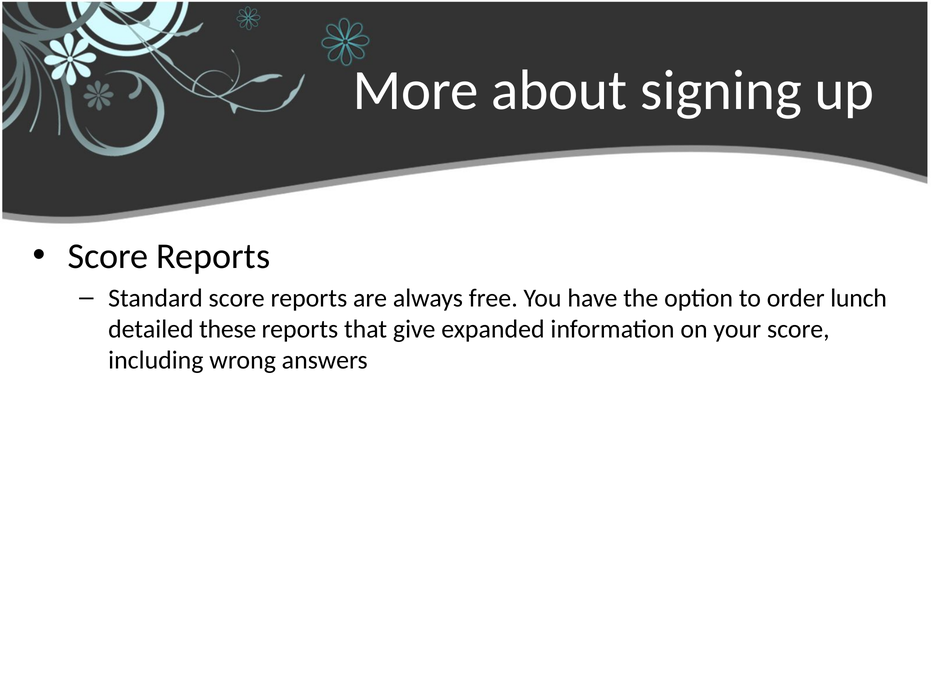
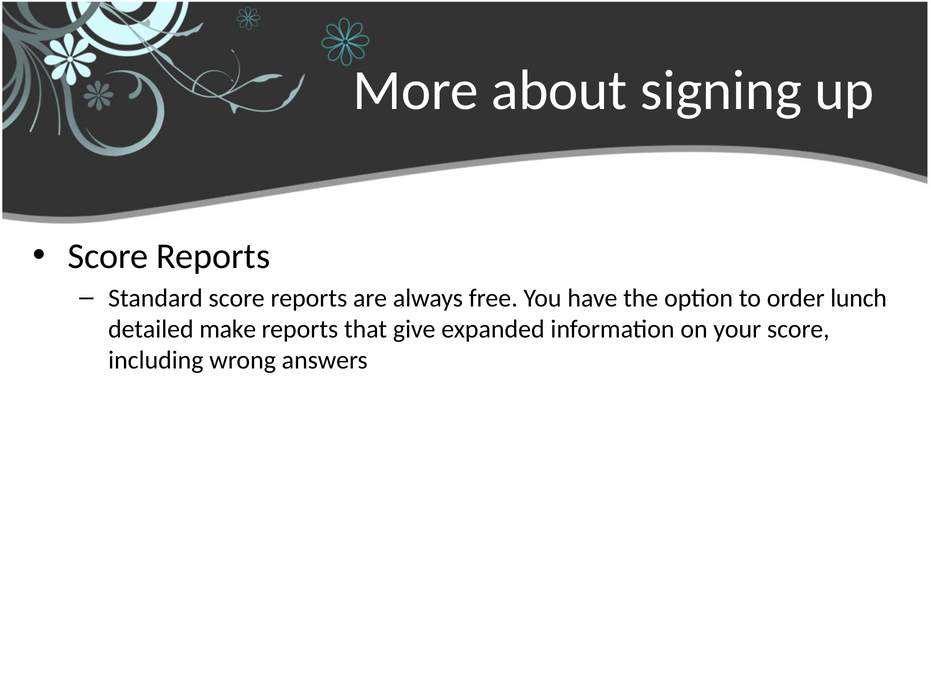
these: these -> make (228, 329)
